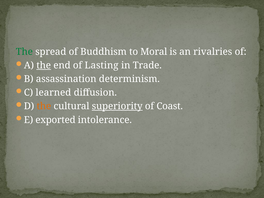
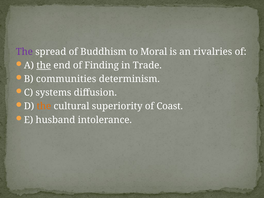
The colour: green -> purple (24, 52)
Lasting: Lasting -> Finding (102, 65)
assassination: assassination -> communities (66, 79)
learned: learned -> systems (53, 93)
superiority underline: present -> none (117, 106)
exported: exported -> husband (55, 120)
